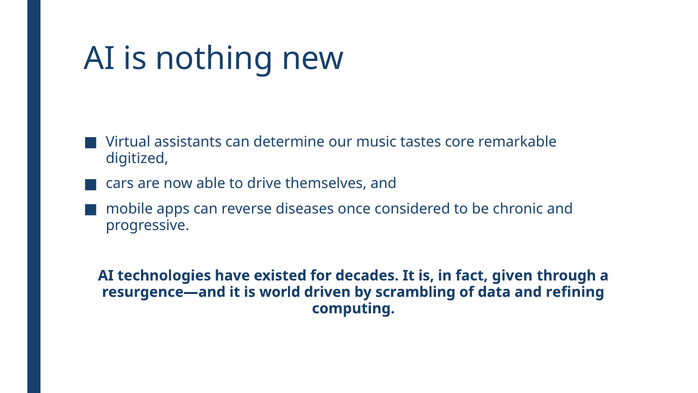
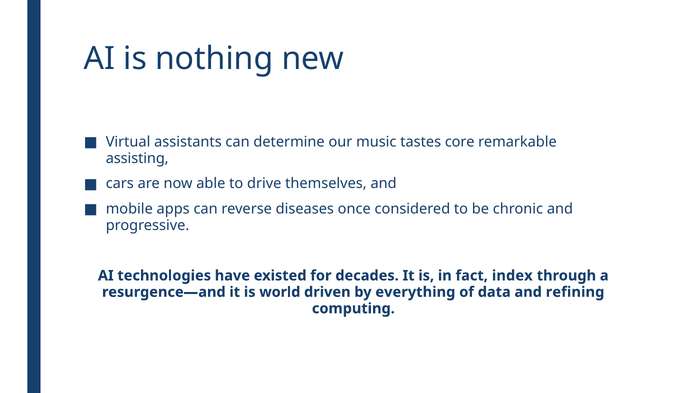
digitized: digitized -> assisting (137, 158)
given: given -> index (512, 275)
scrambling: scrambling -> everything (415, 292)
